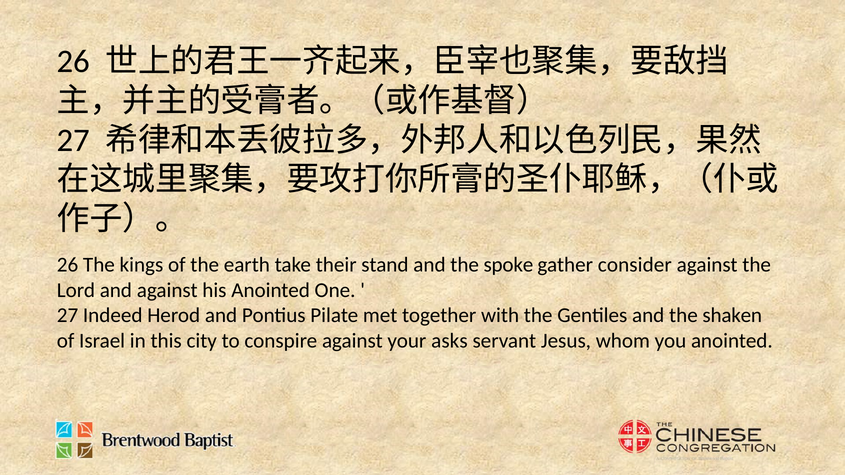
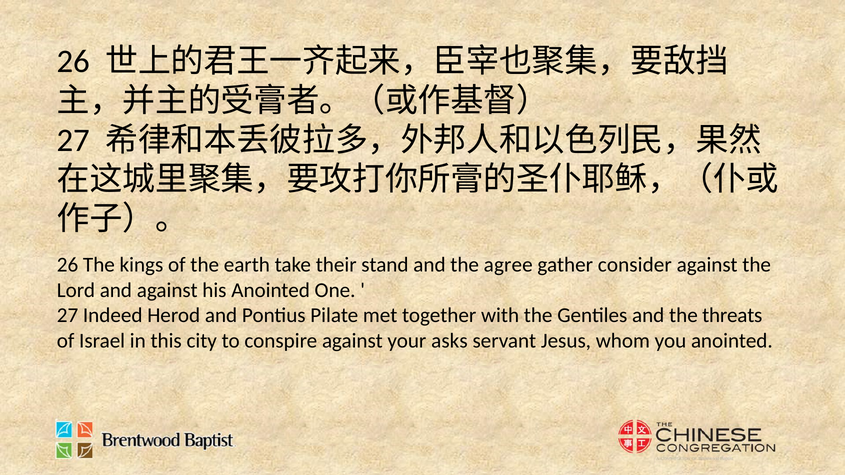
spoke: spoke -> agree (508, 265)
shaken: shaken -> threats (732, 316)
